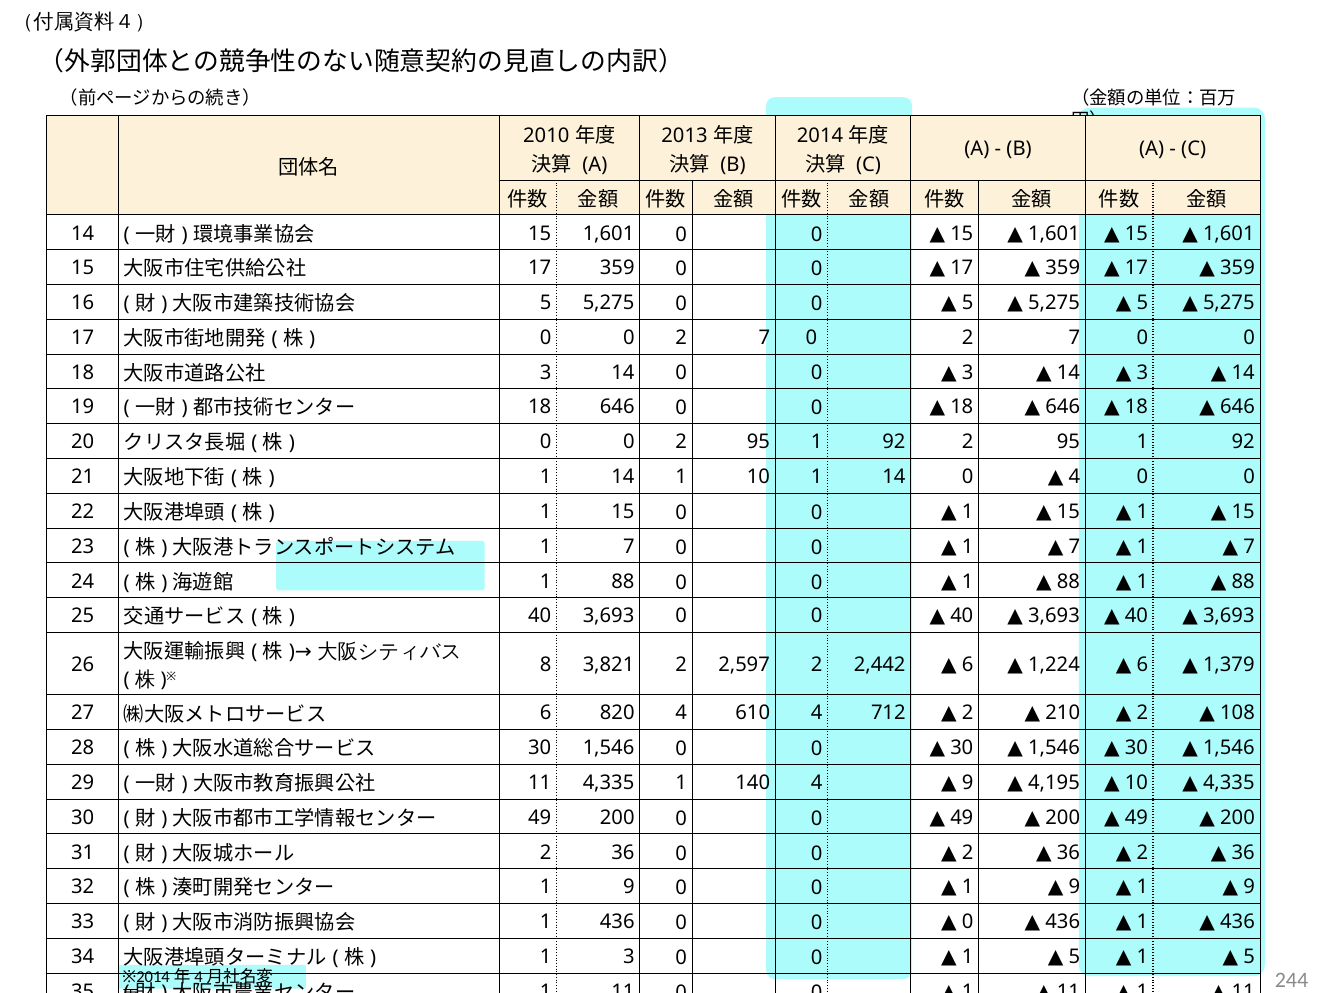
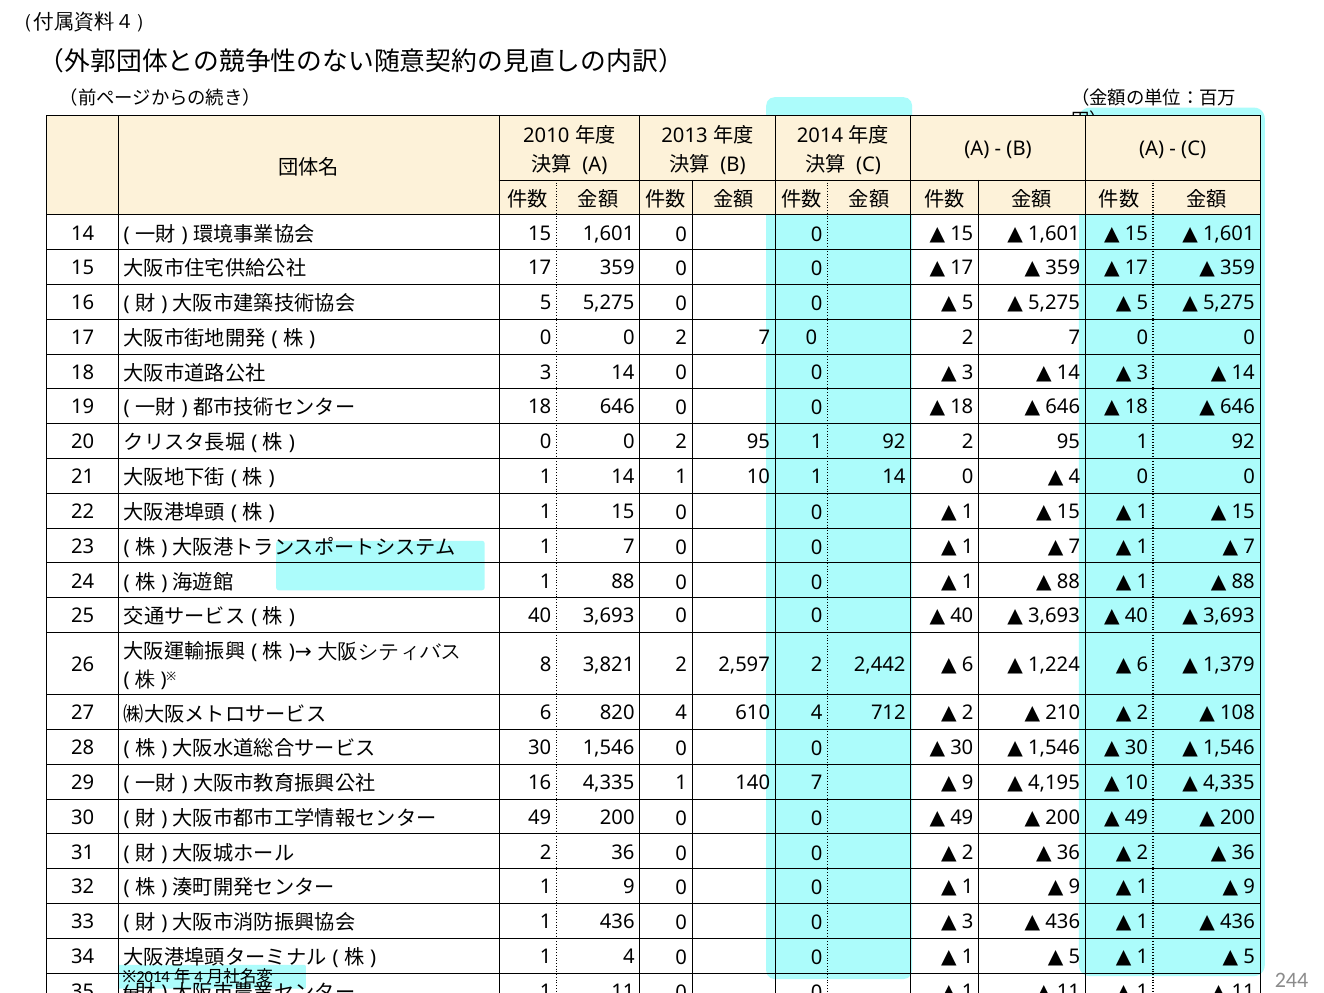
11: 11 -> 16 (540, 783)
140 4: 4 -> 7 (817, 783)
0: 0 -> 3 (968, 922)
1 3: 3 -> 4 (629, 957)
